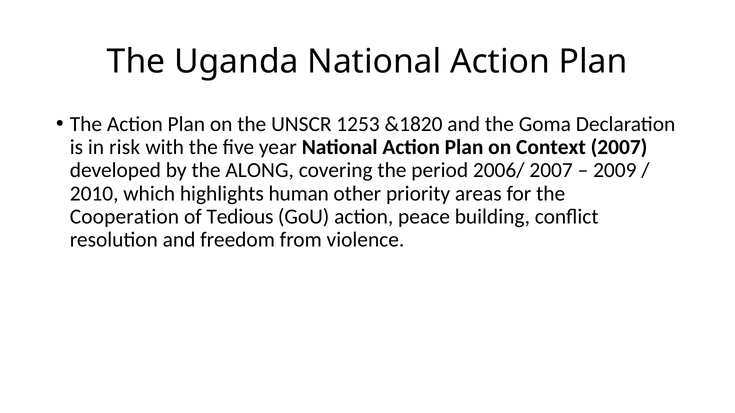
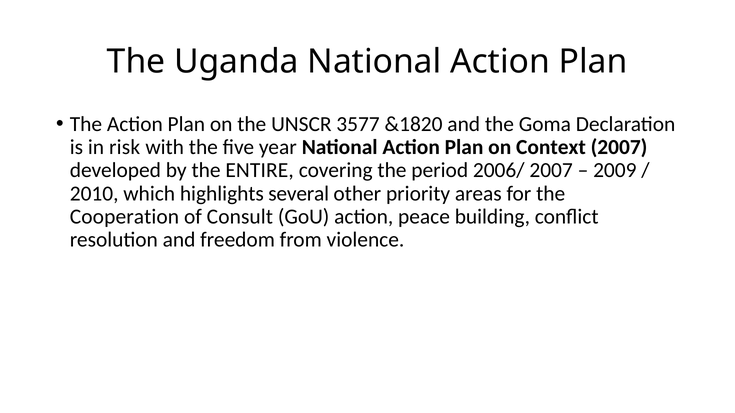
1253: 1253 -> 3577 (358, 124)
ALONG: ALONG -> ENTIRE (260, 171)
human: human -> several (299, 194)
Tedious: Tedious -> Consult (240, 217)
